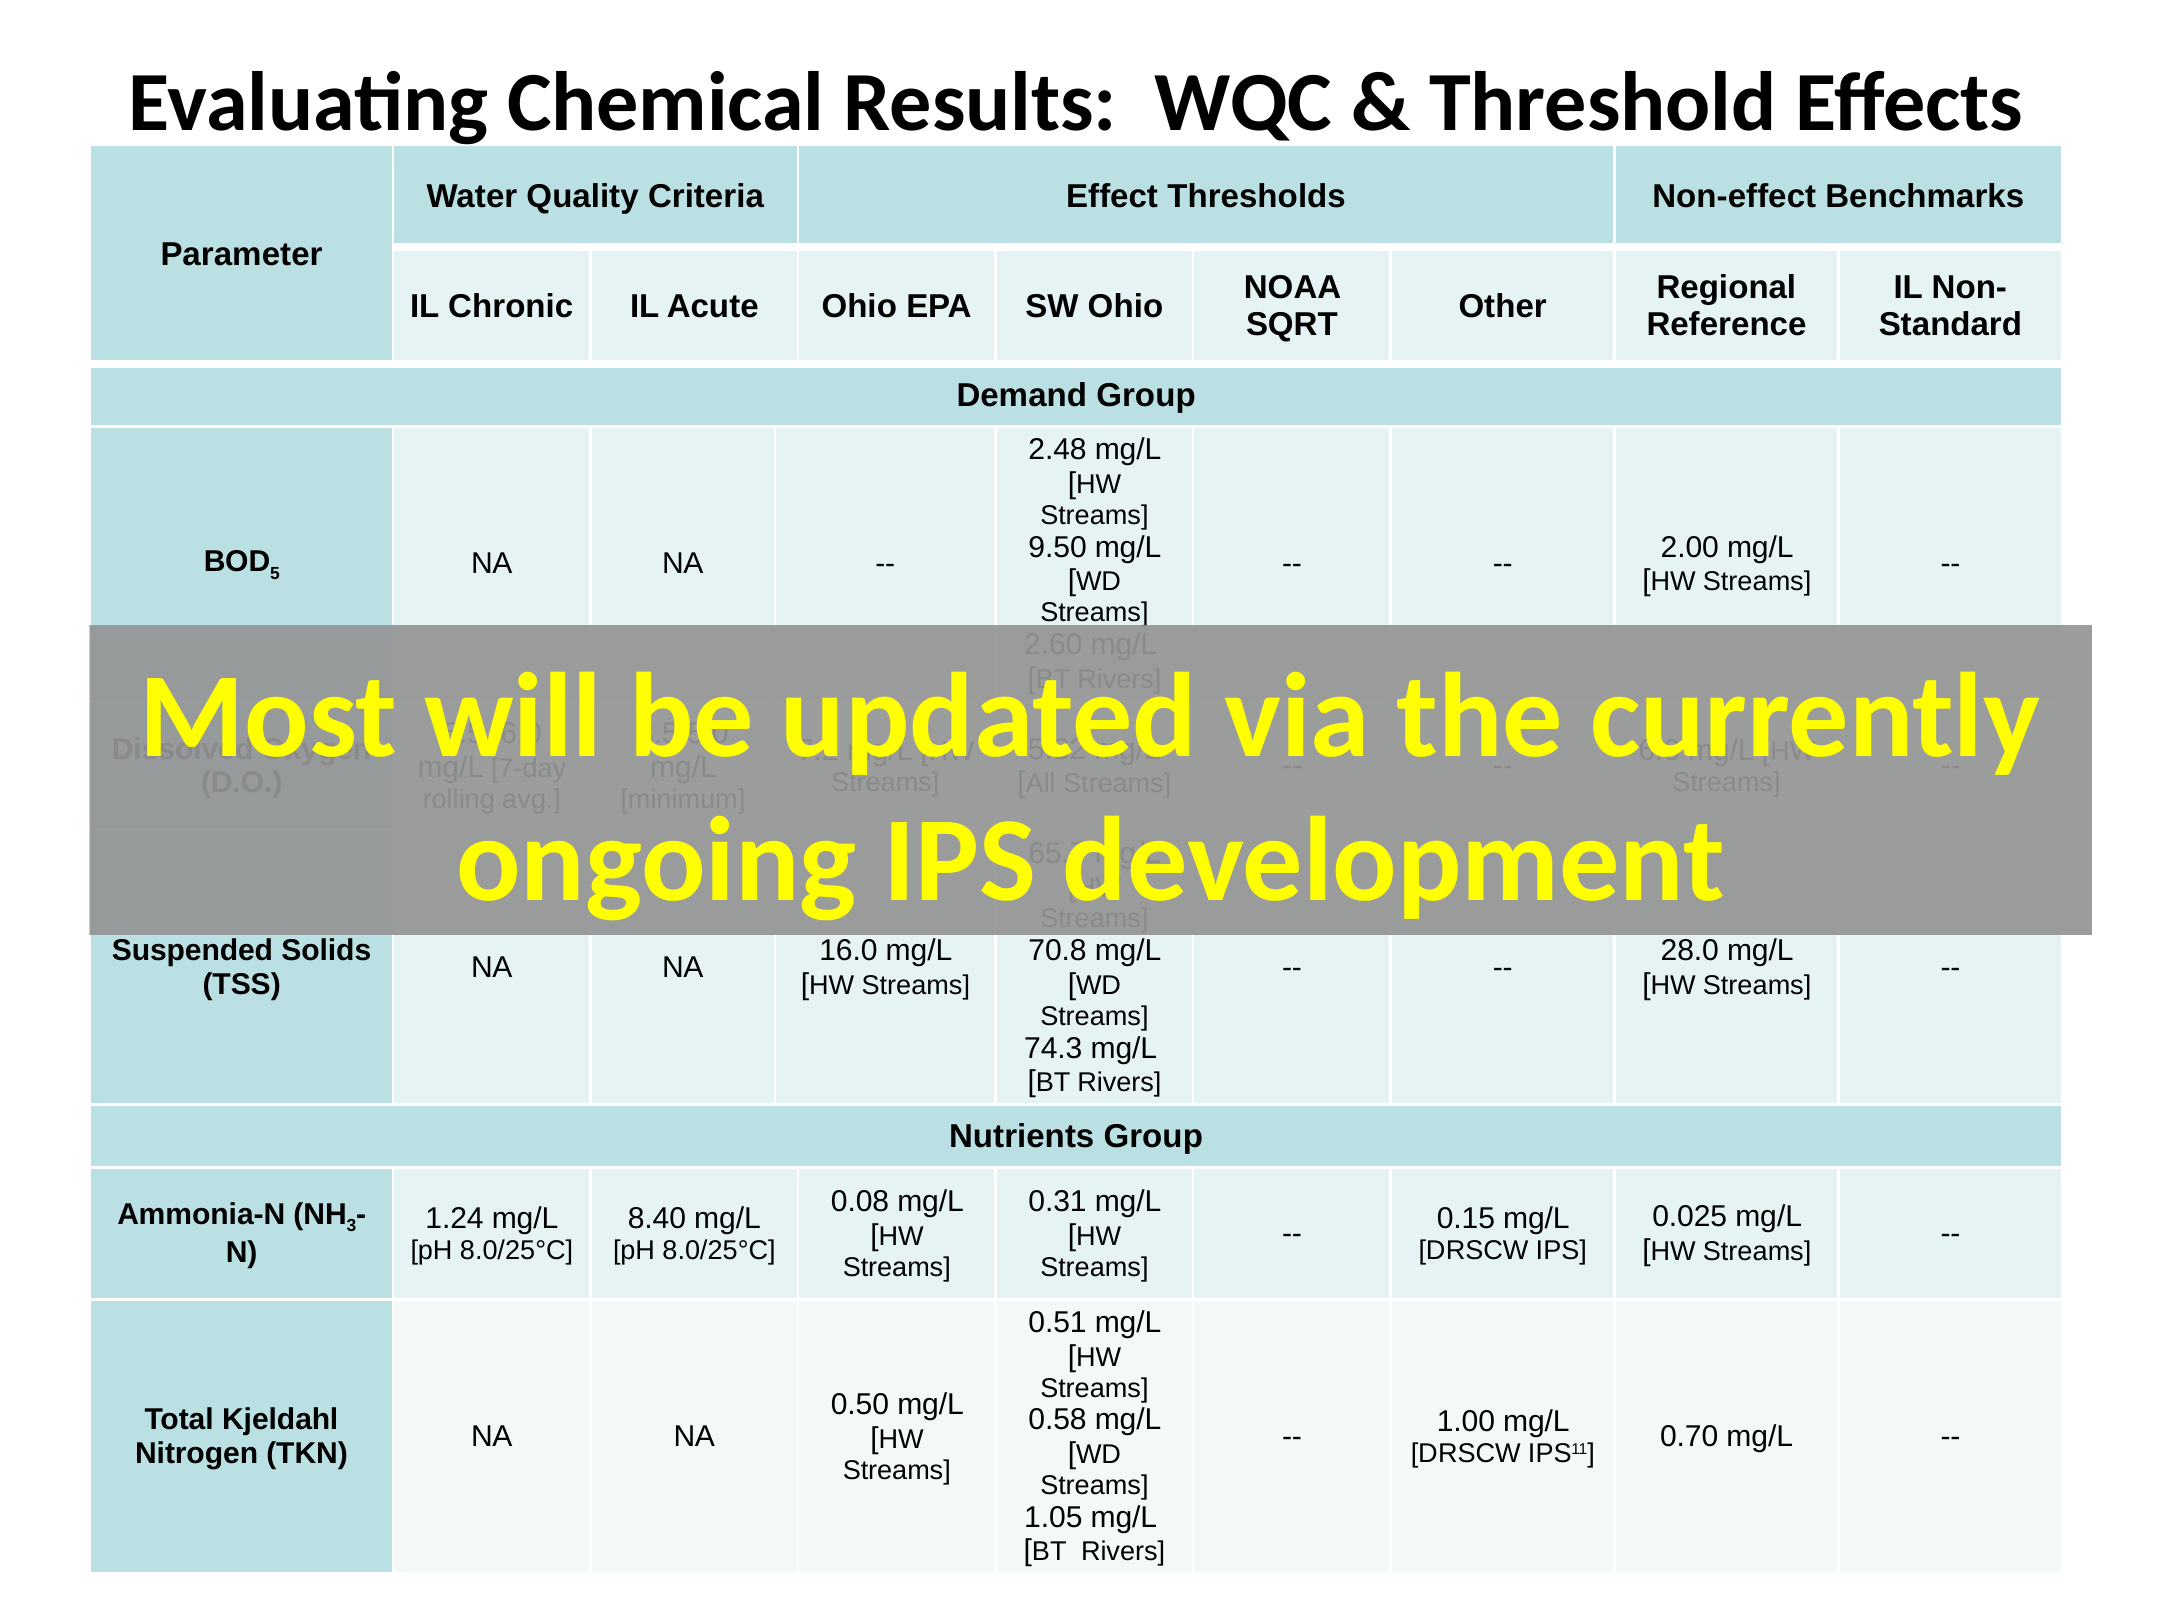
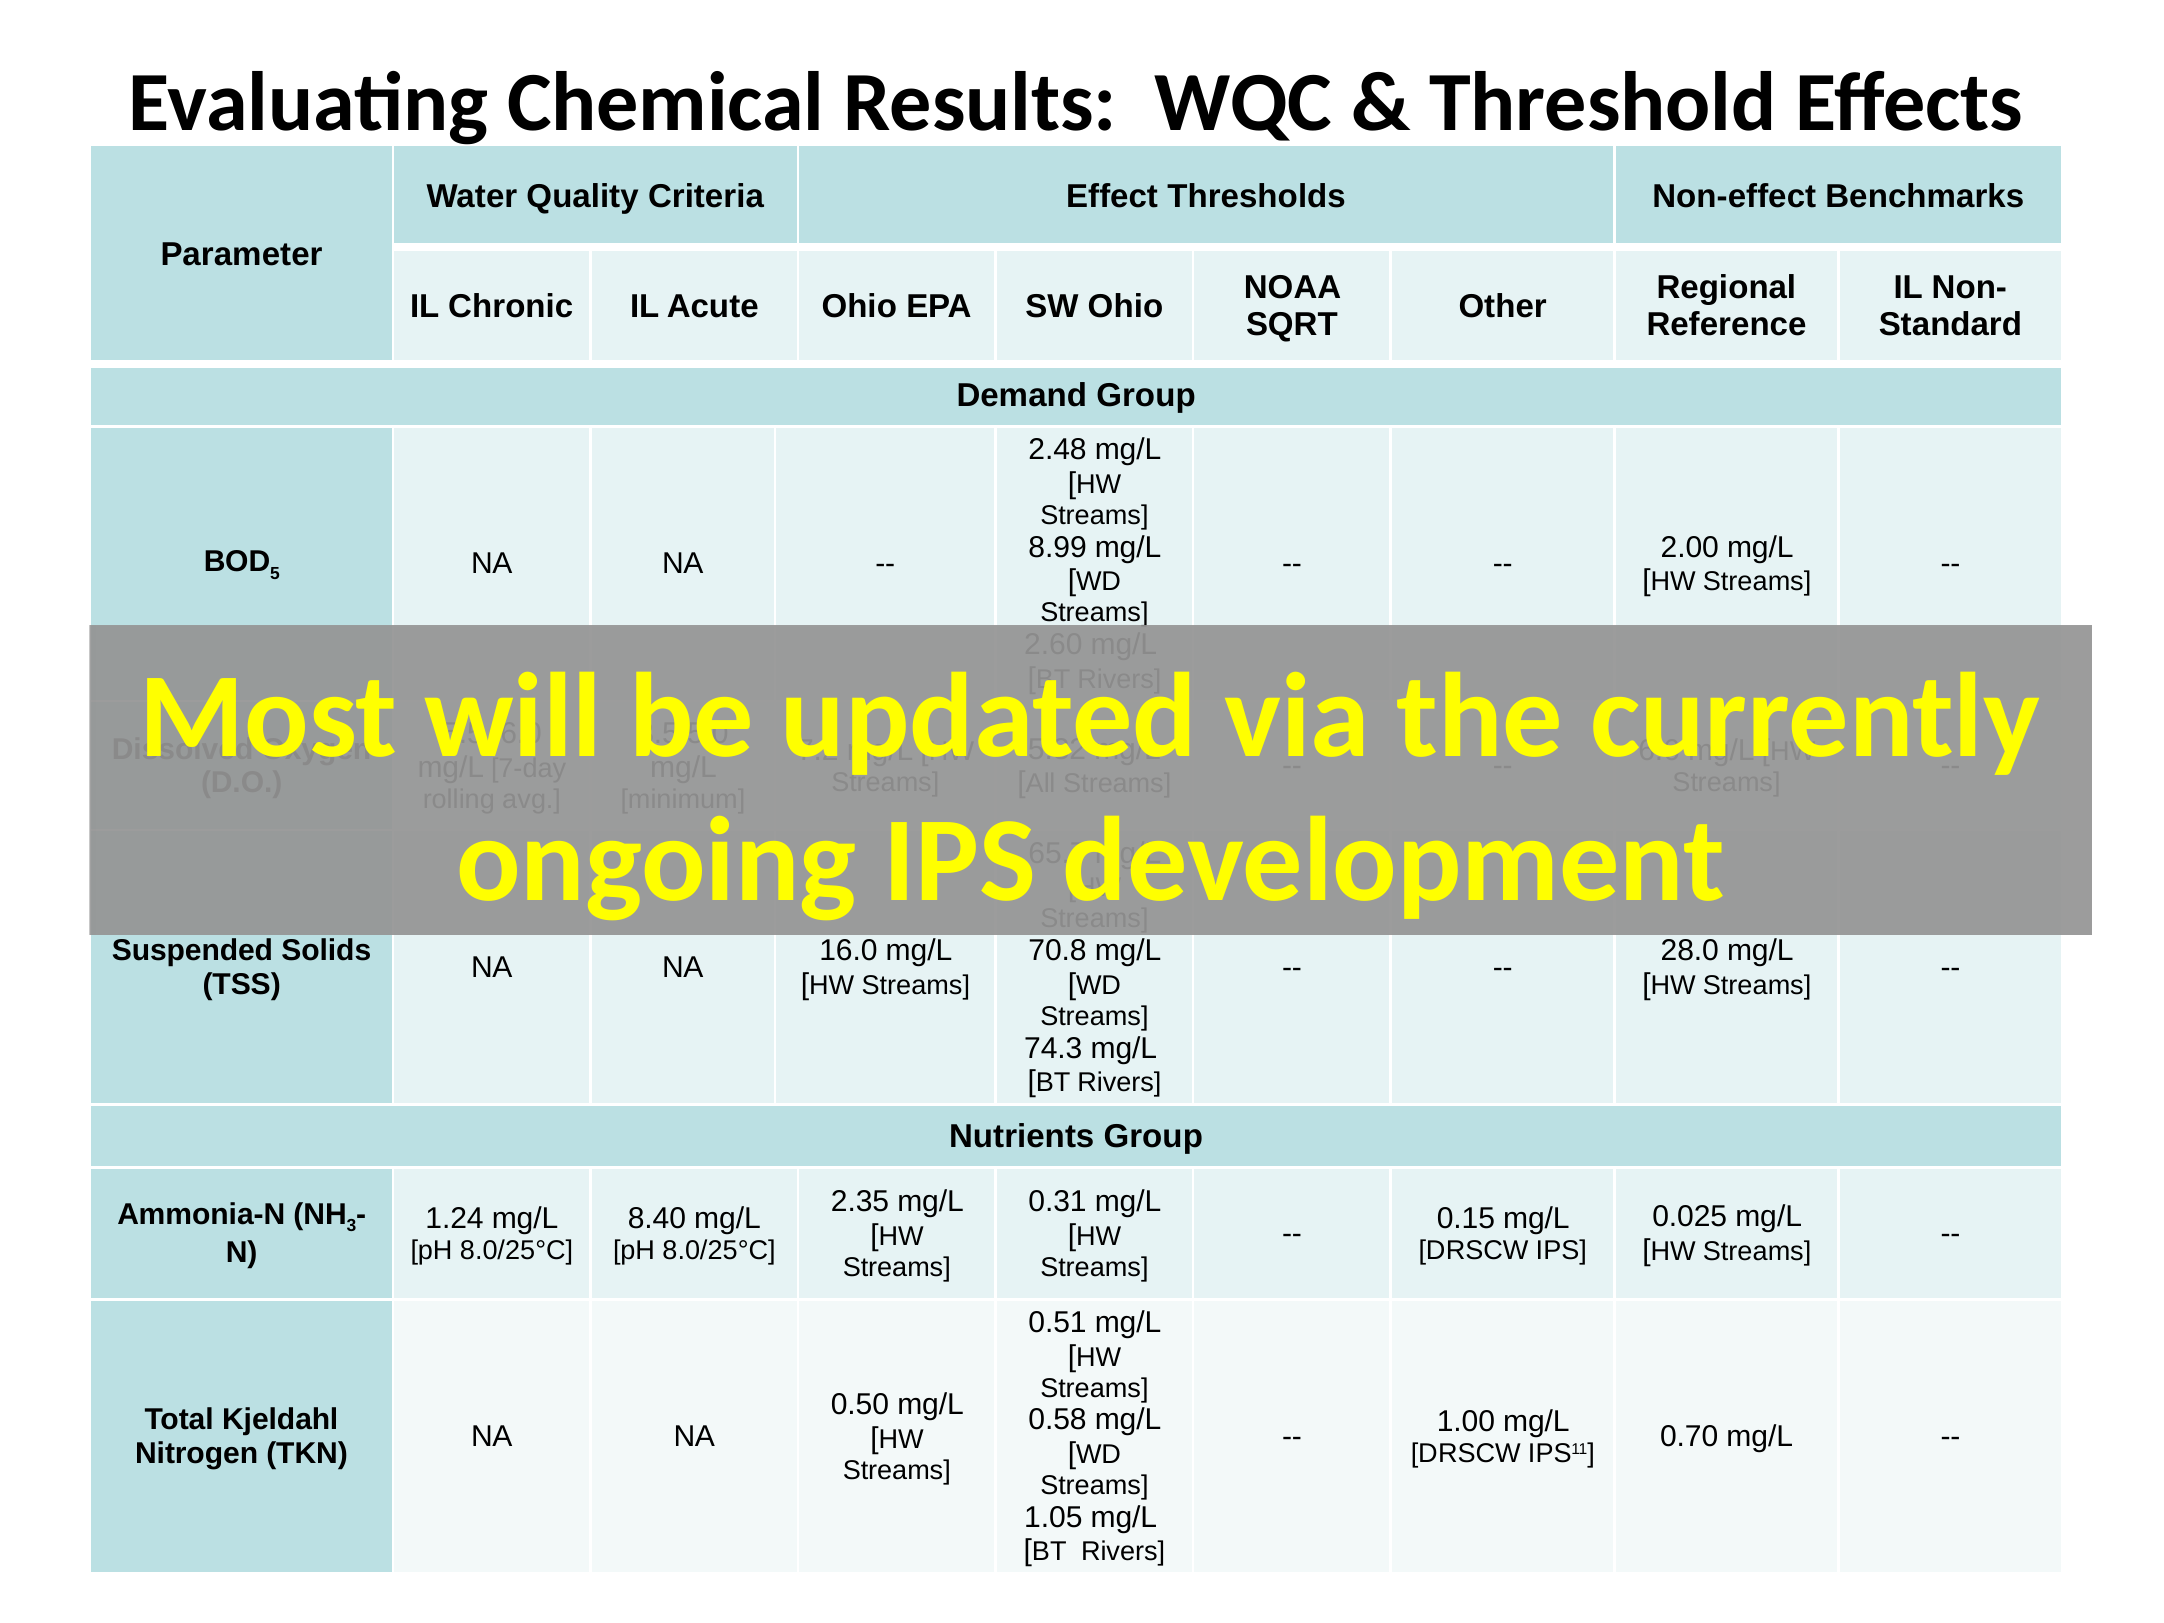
9.50: 9.50 -> 8.99 (1058, 547)
0.08: 0.08 -> 2.35 (860, 1202)
